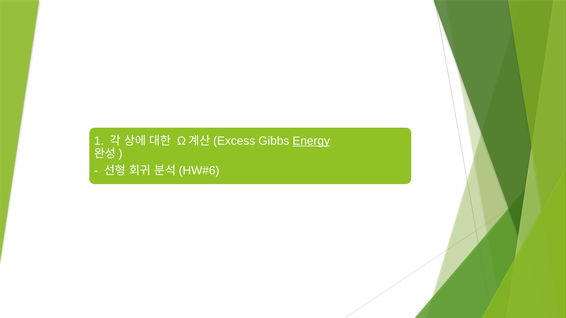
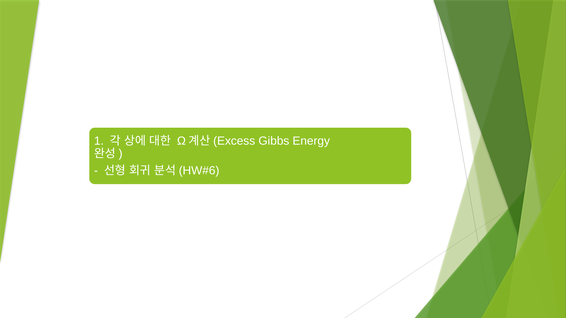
Energy underline: present -> none (311, 141)
